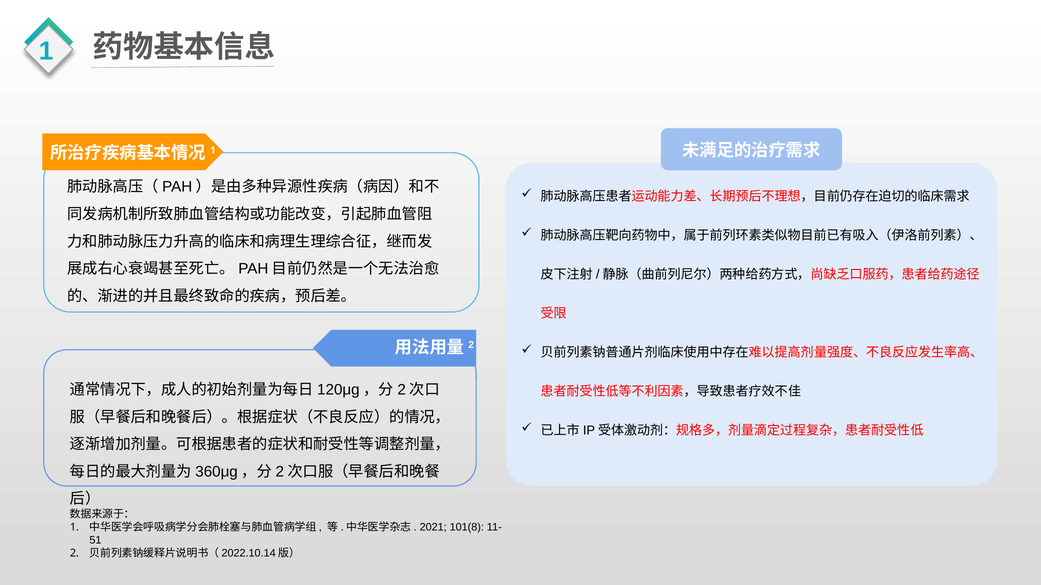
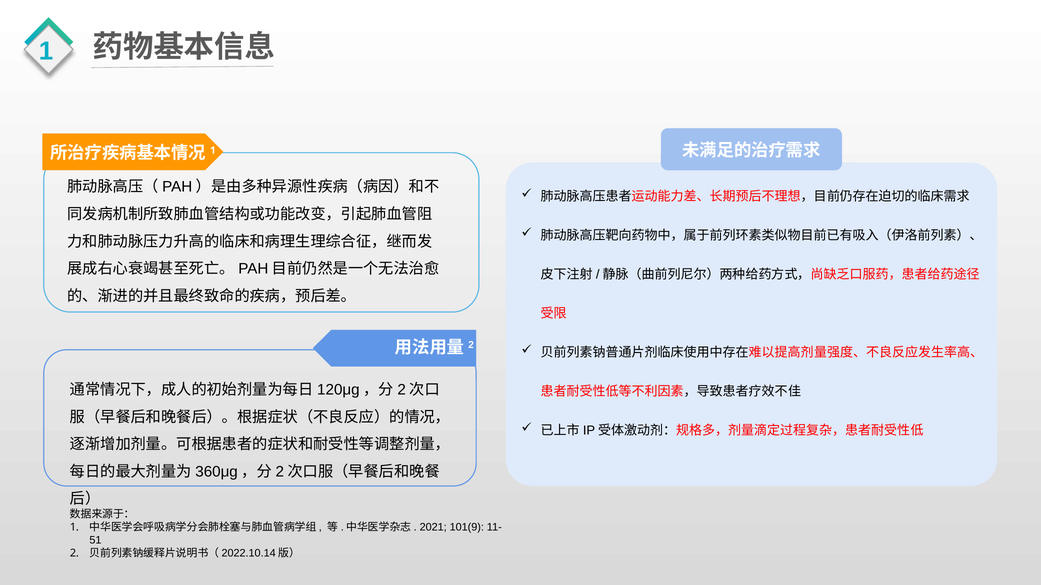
101(8: 101(8 -> 101(9 (467, 528)
